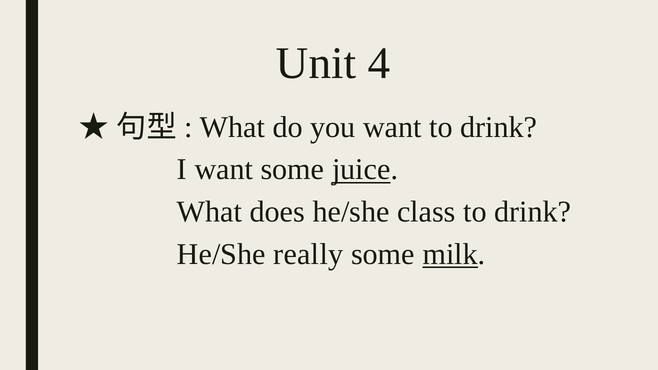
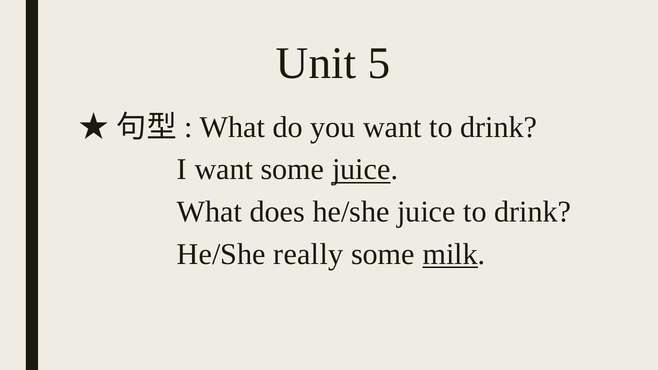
4: 4 -> 5 (379, 63)
he/she class: class -> juice (426, 212)
